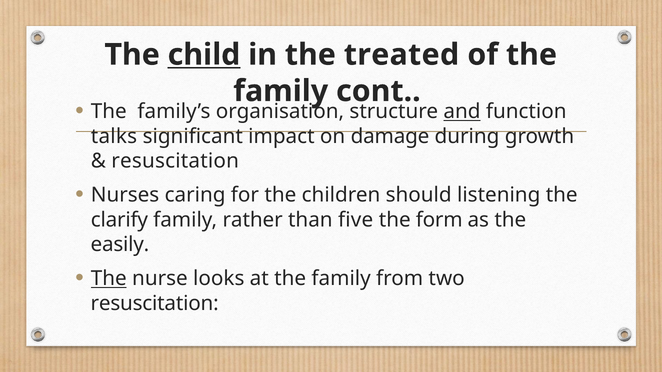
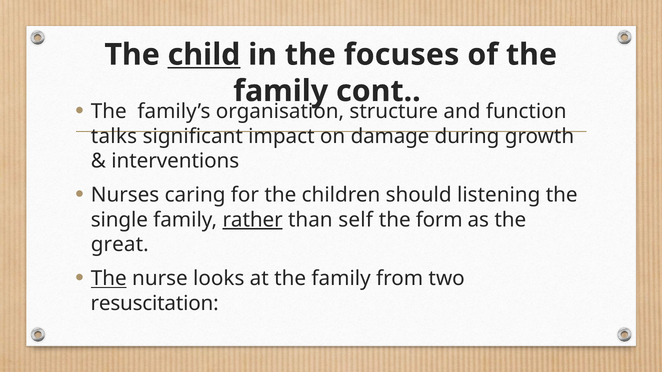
treated: treated -> focuses (402, 55)
and underline: present -> none (462, 112)
resuscitation: resuscitation -> interventions (175, 161)
clarify: clarify -> single (119, 220)
rather underline: none -> present (253, 220)
five: five -> self (356, 220)
easily: easily -> great (120, 245)
